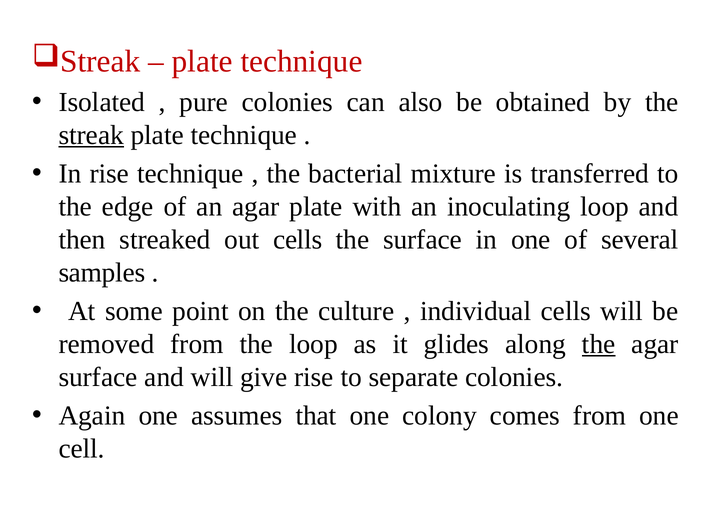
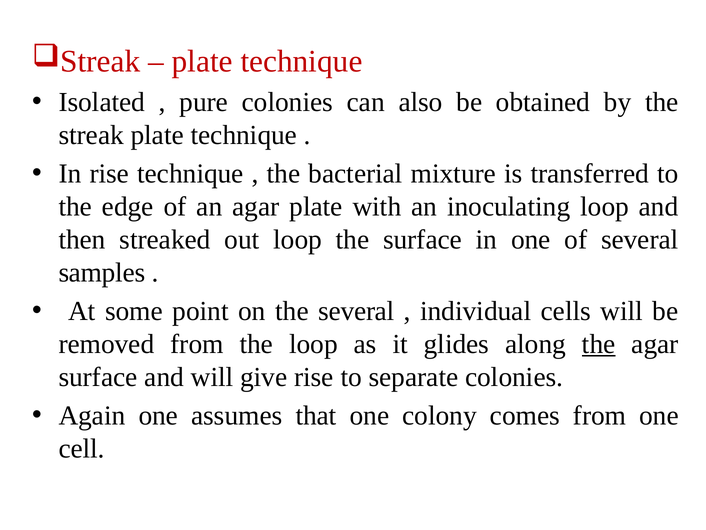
streak underline: present -> none (91, 135)
out cells: cells -> loop (298, 239)
the culture: culture -> several (356, 311)
